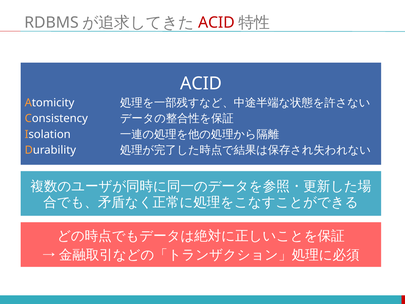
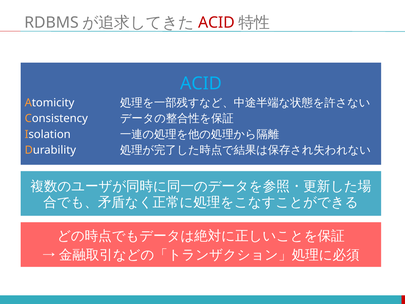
ACID colour: white -> light blue (201, 83)
